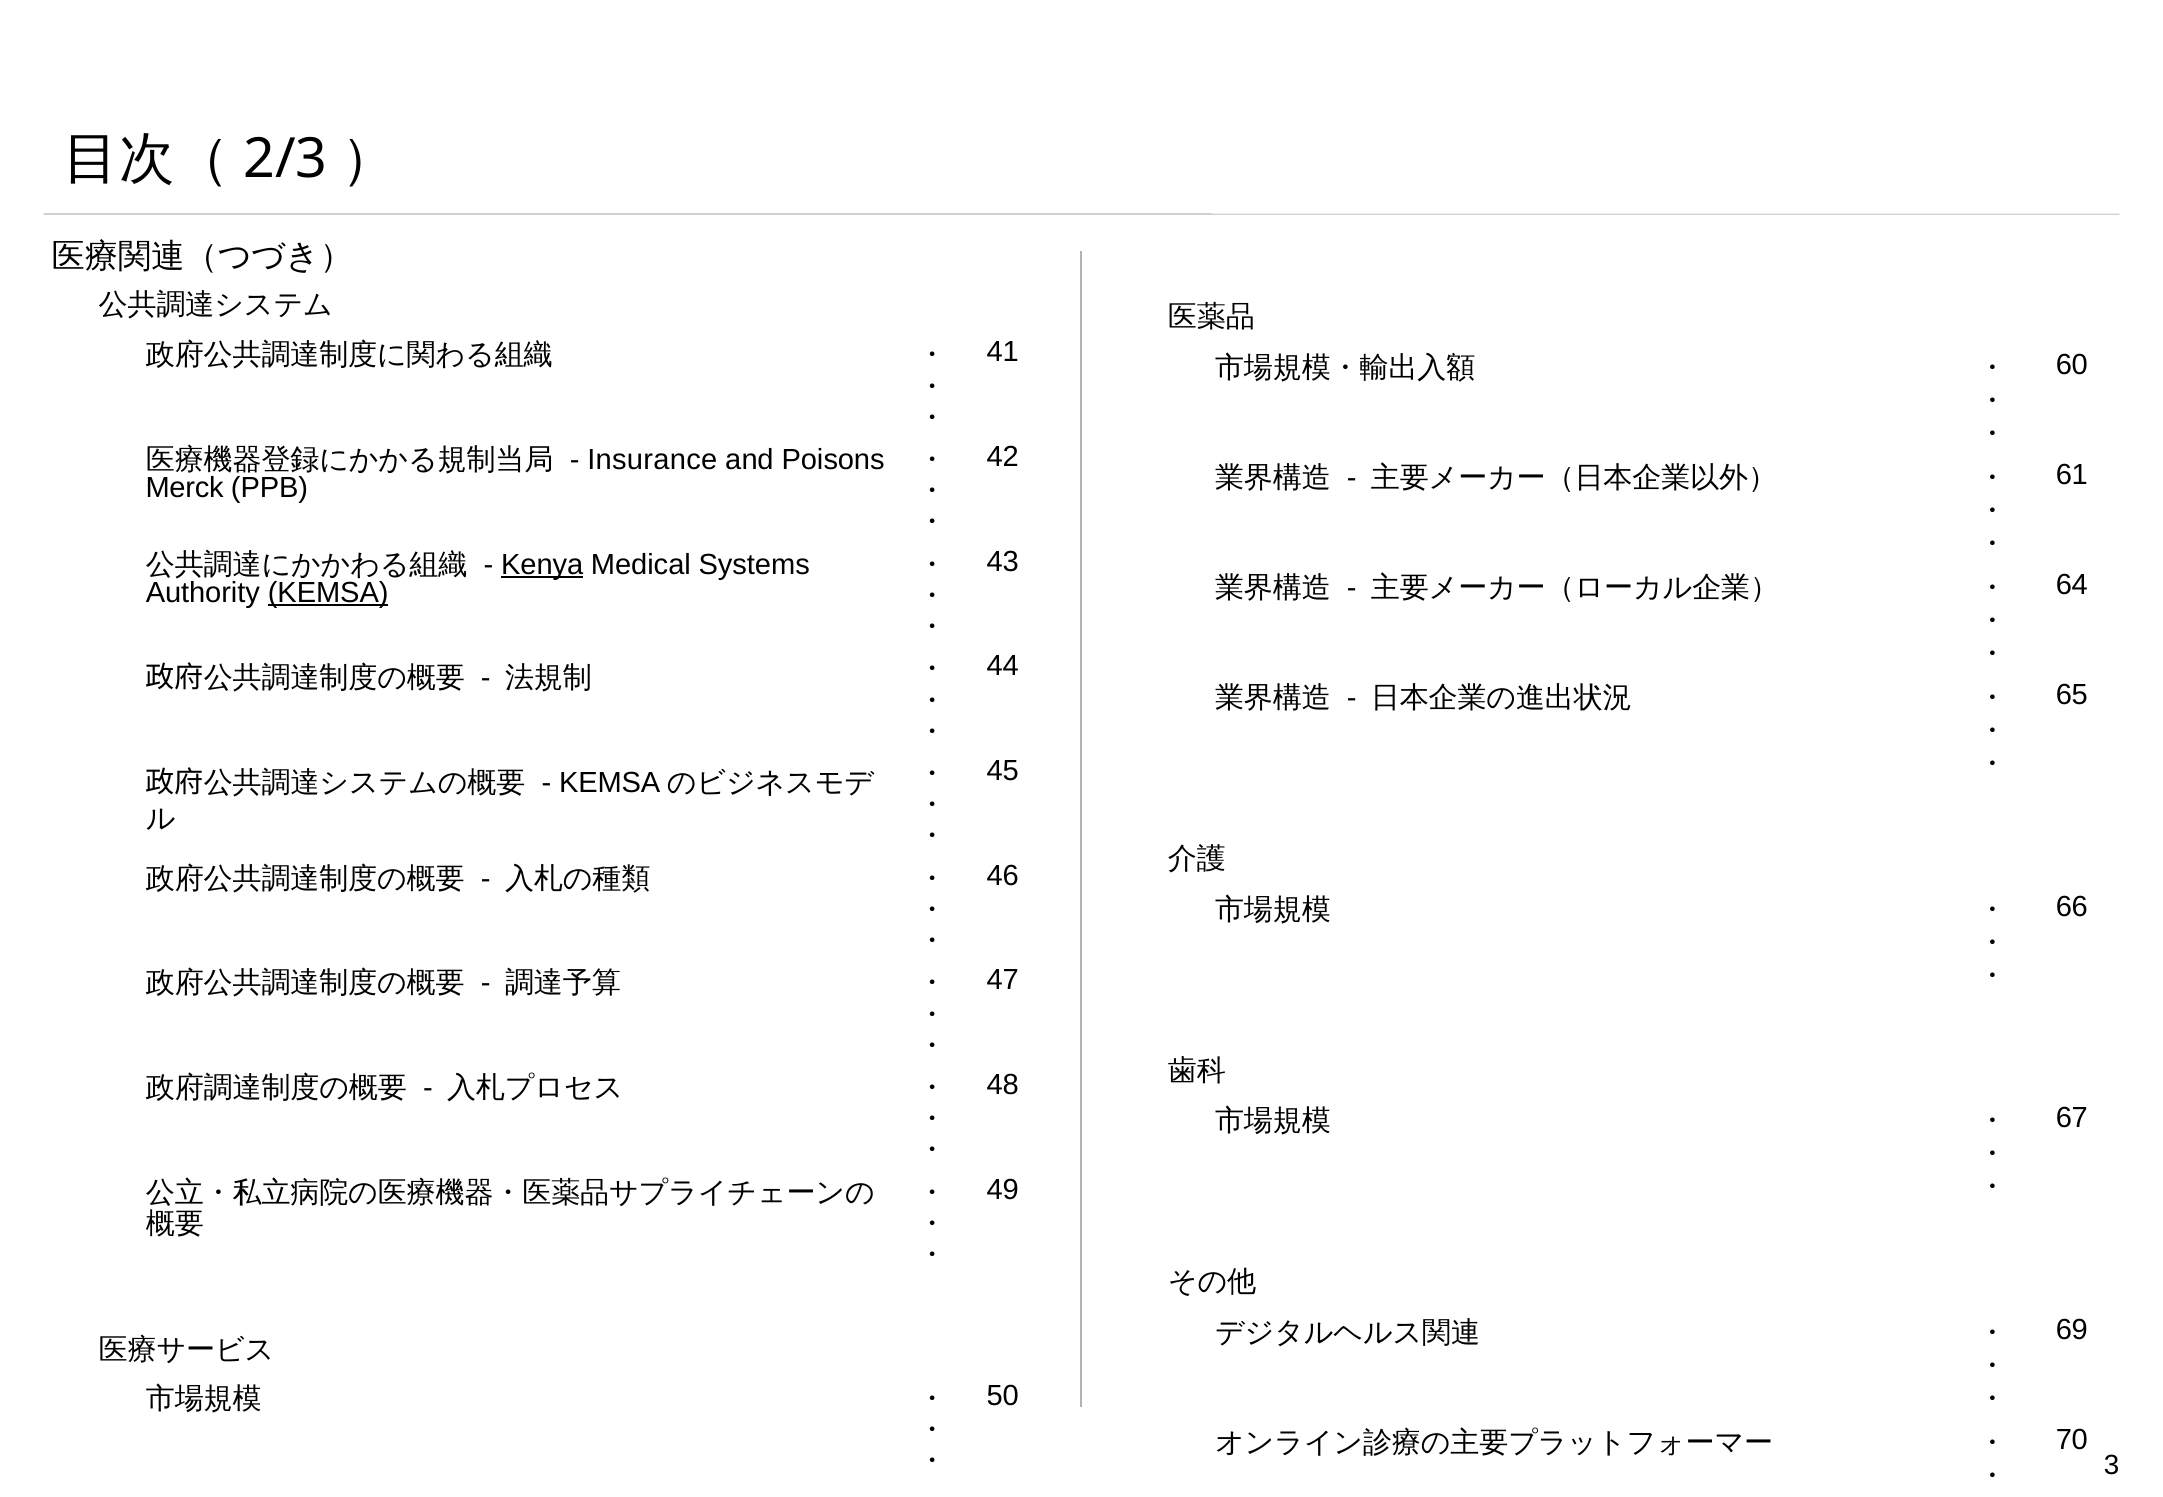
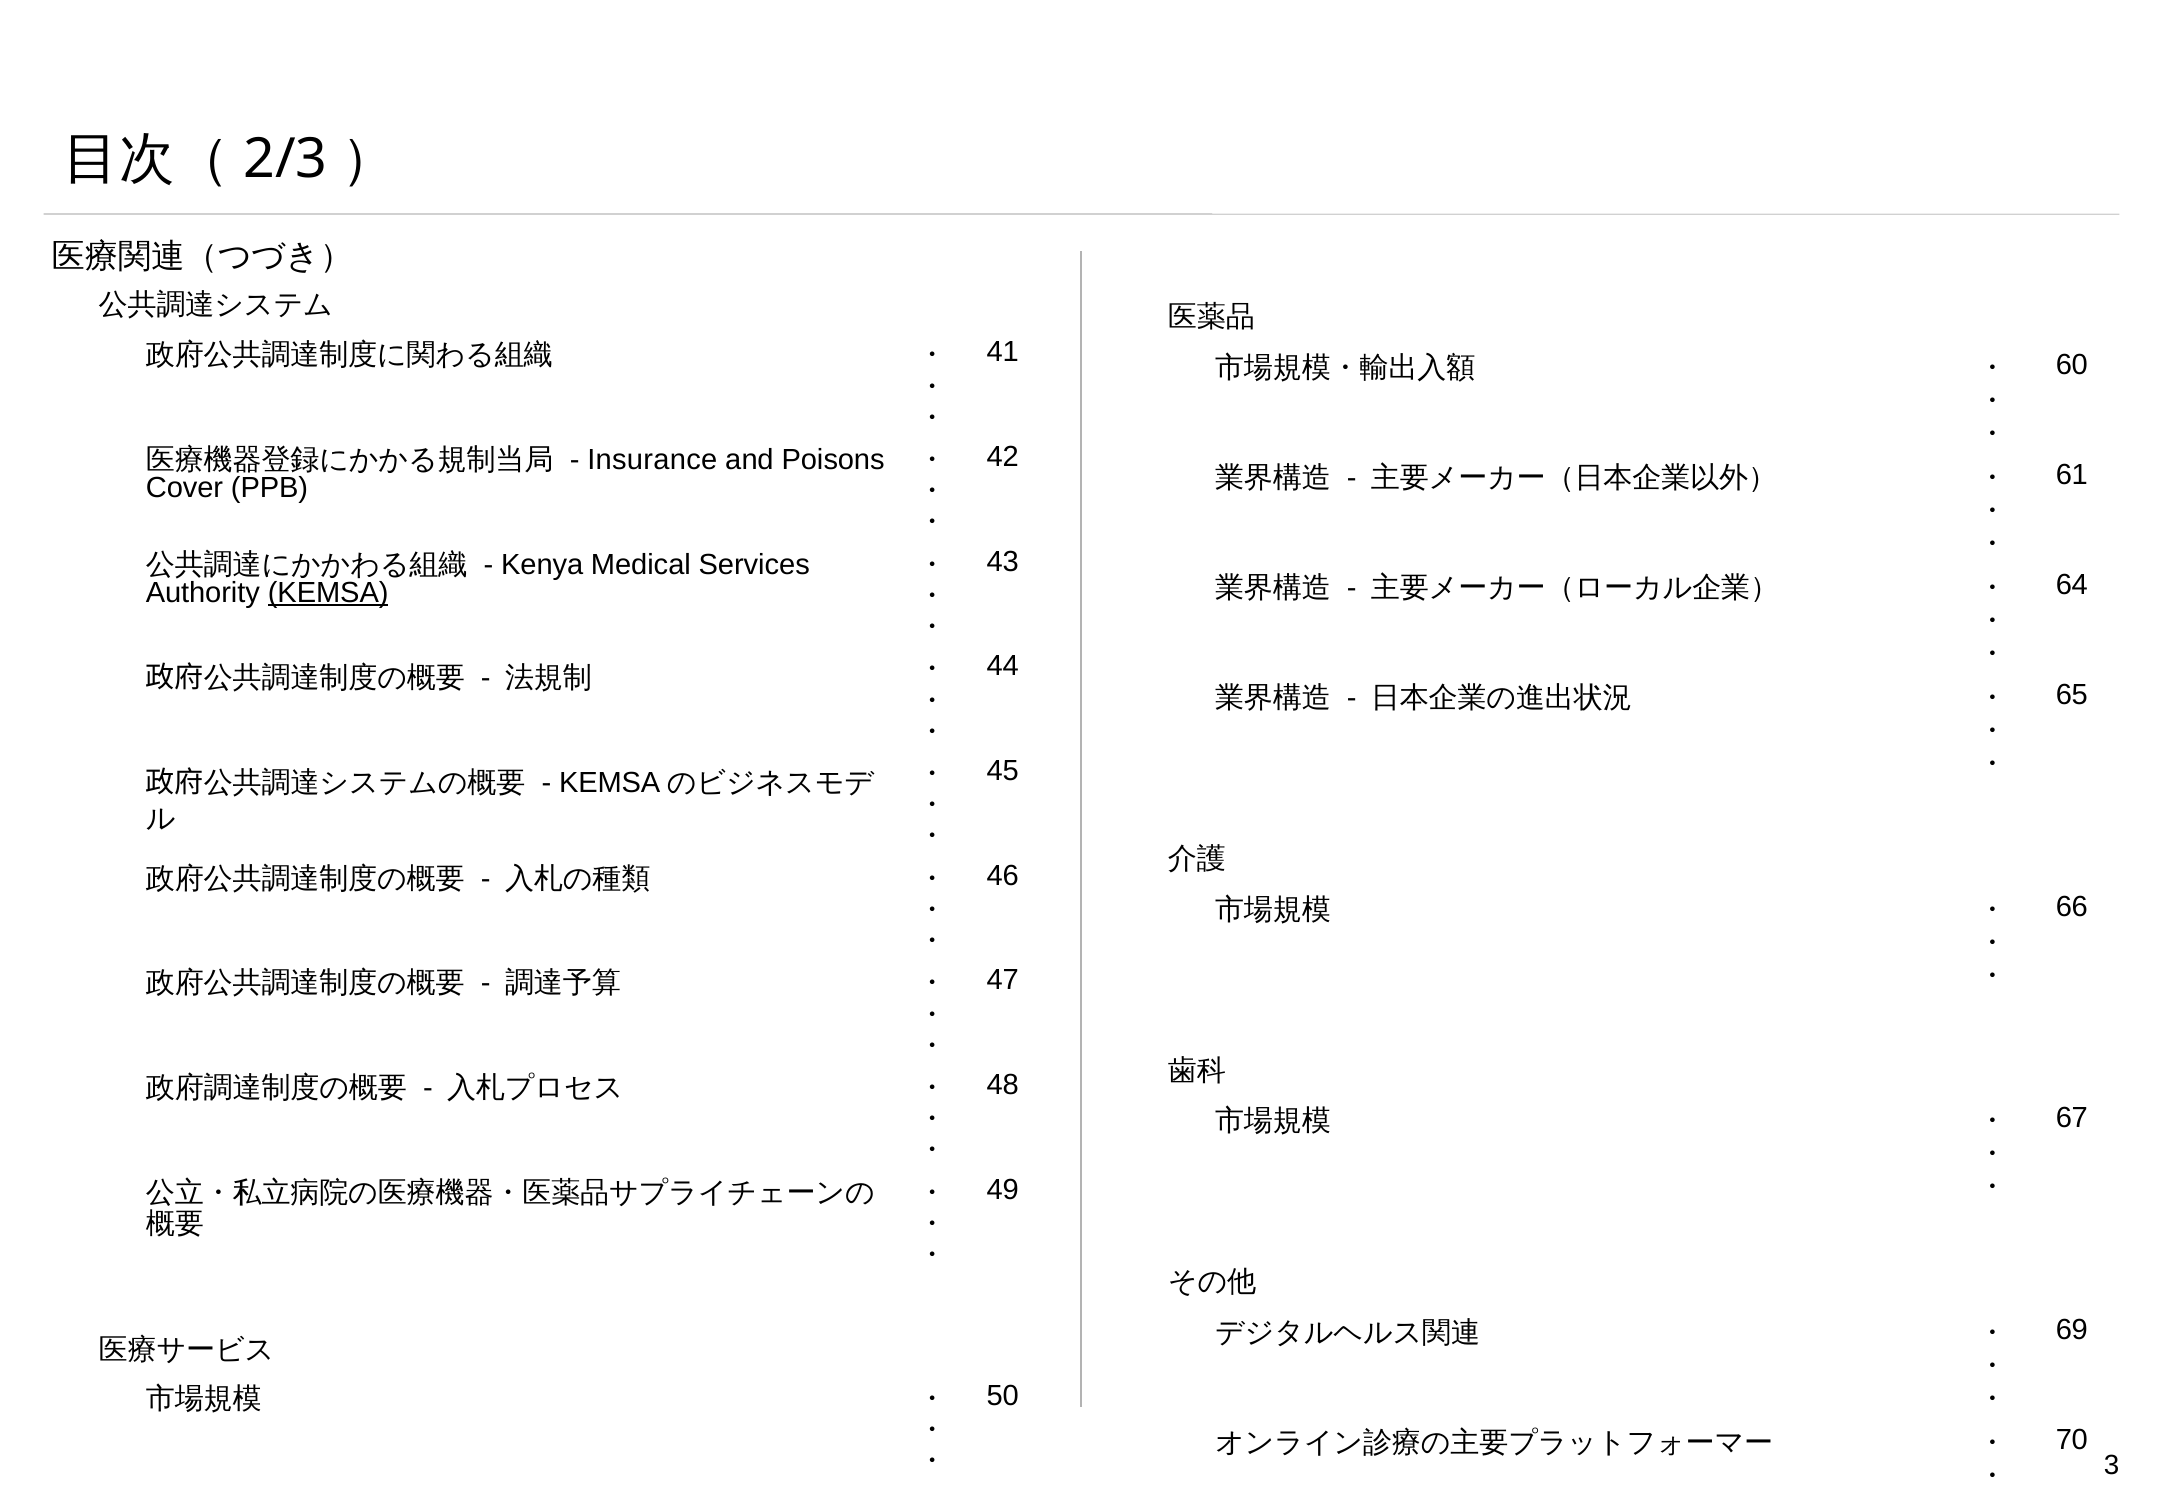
Merck: Merck -> Cover (184, 488)
Kenya underline: present -> none (542, 565)
Systems: Systems -> Services (754, 565)
